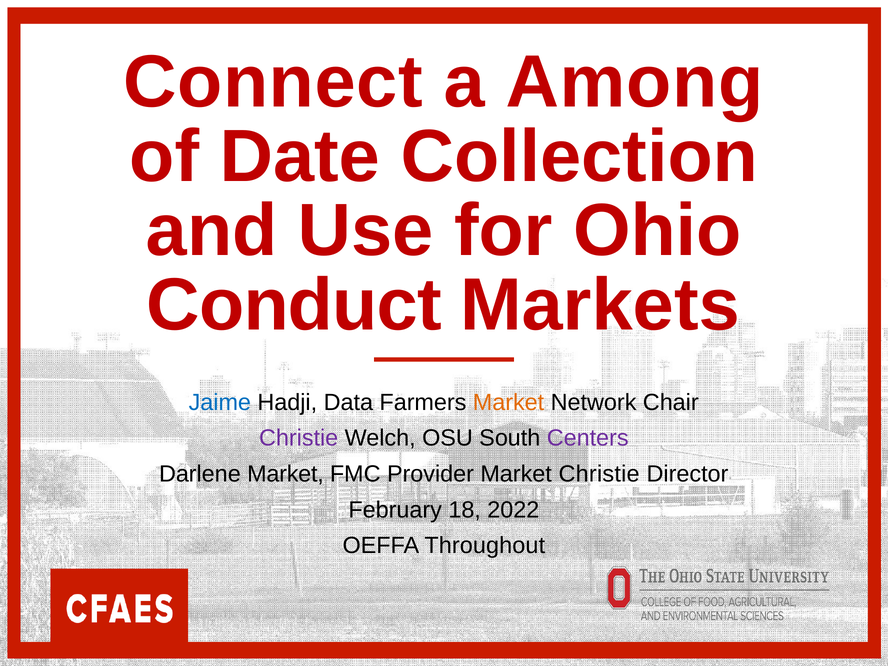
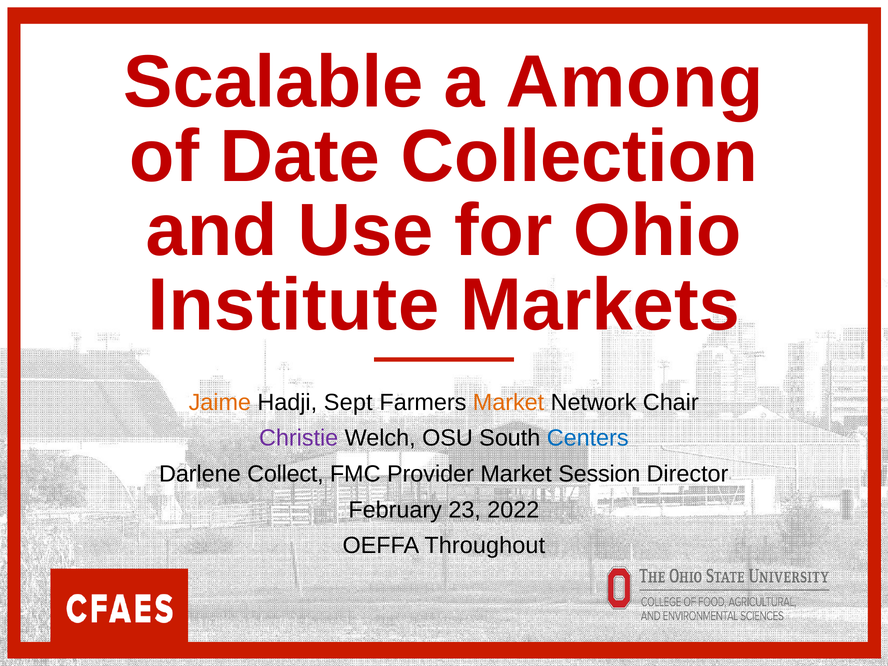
Connect: Connect -> Scalable (273, 82)
Conduct: Conduct -> Institute (294, 306)
Jaime colour: blue -> orange (220, 402)
Data: Data -> Sept (348, 402)
Centers colour: purple -> blue (588, 438)
Darlene Market: Market -> Collect (285, 474)
Market Christie: Christie -> Session (599, 474)
18: 18 -> 23 (465, 510)
